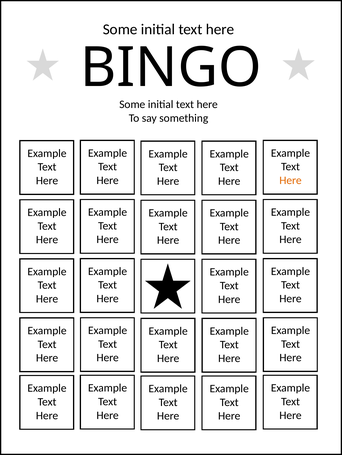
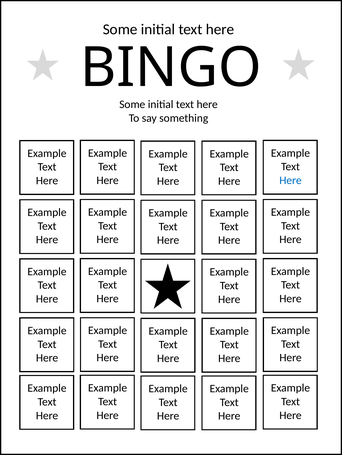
Here colour: orange -> blue (290, 181)
